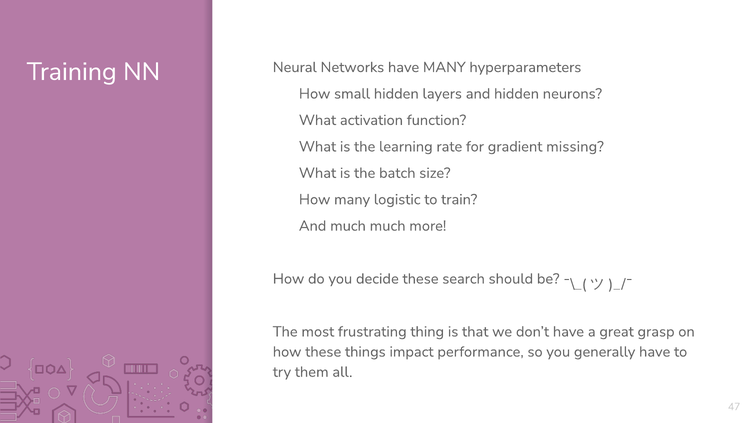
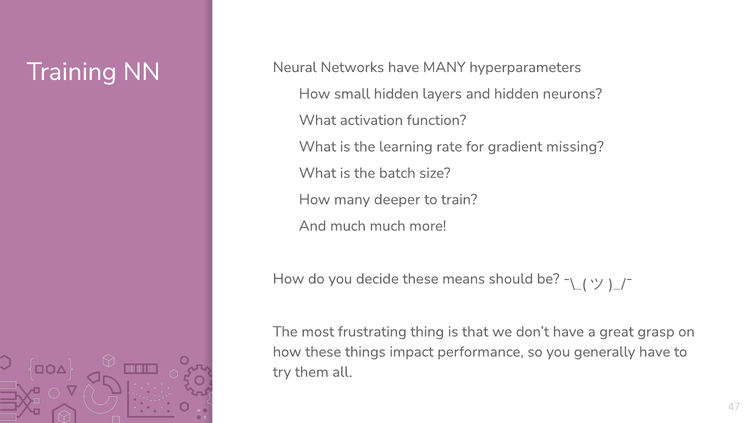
logistic: logistic -> deeper (397, 199)
search: search -> means (464, 278)
